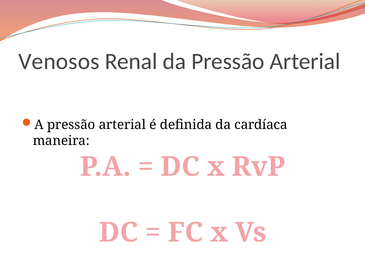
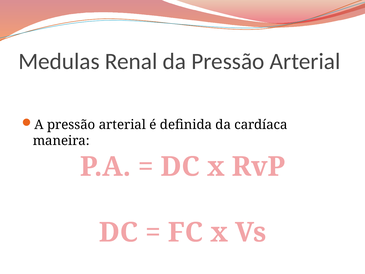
Venosos: Venosos -> Medulas (59, 61)
